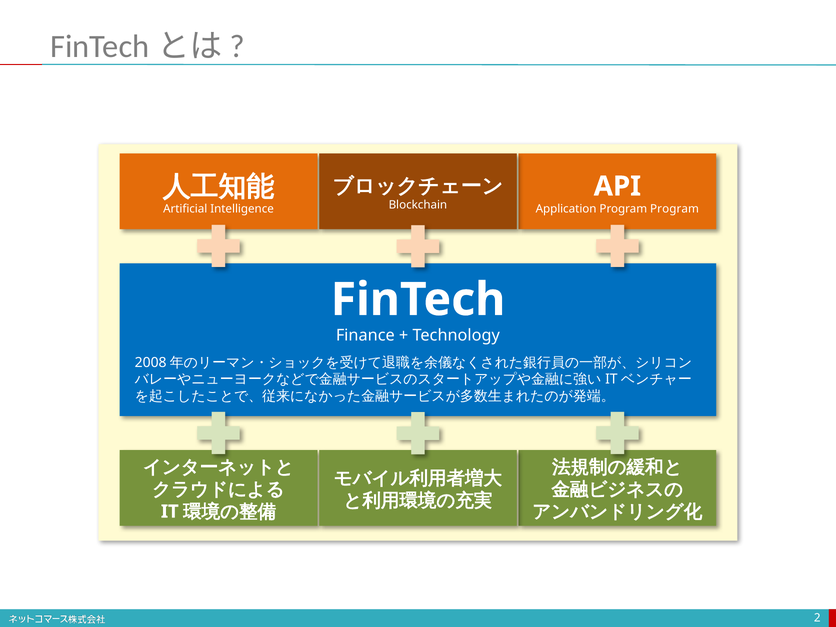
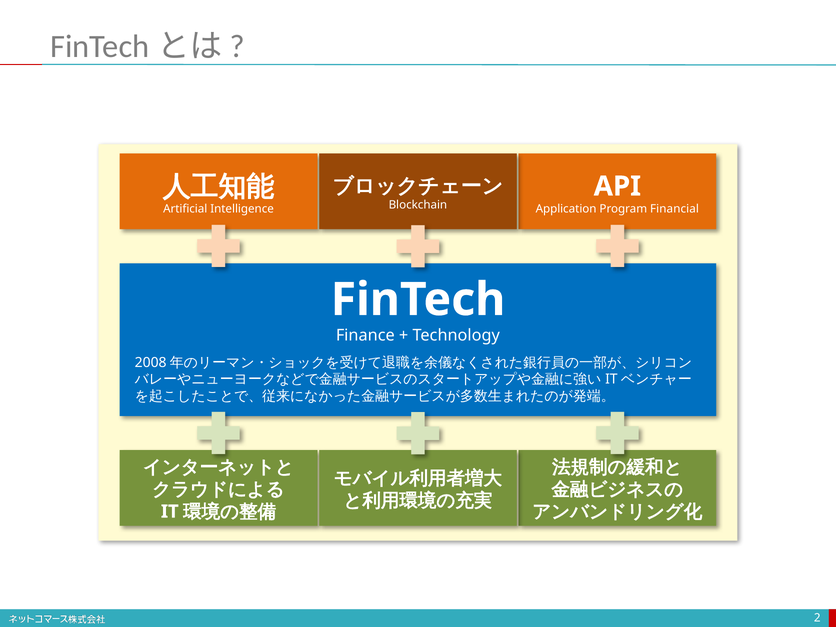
Program Program: Program -> Financial (675, 209)
